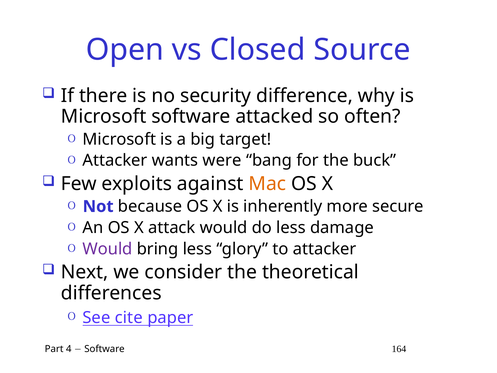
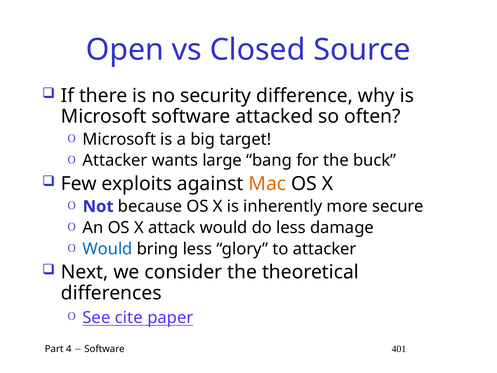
were: were -> large (222, 160)
Would colour: purple -> blue (108, 249)
164: 164 -> 401 (399, 349)
